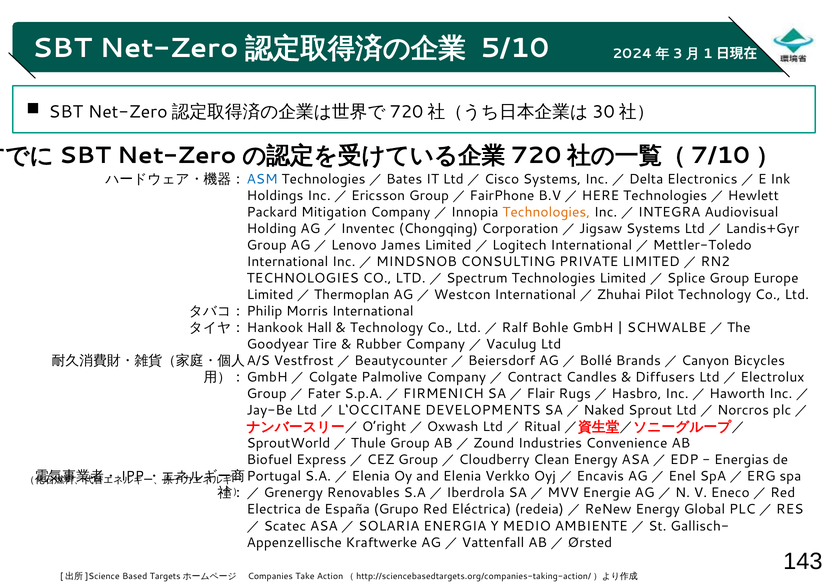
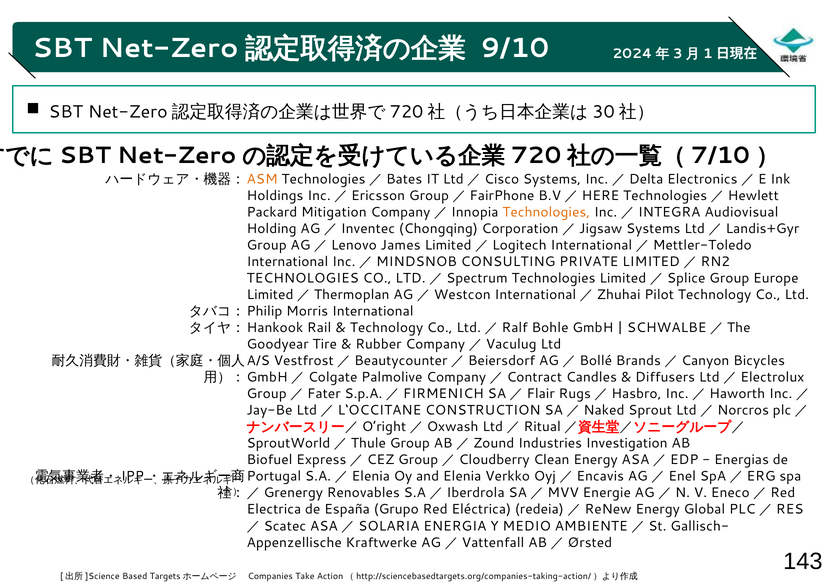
5/10: 5/10 -> 9/10 (515, 48)
ASM colour: blue -> orange (262, 179)
Hall: Hall -> Rail (319, 328)
DEVELOPMENTS: DEVELOPMENTS -> CONSTRUCTION (483, 411)
Convenience: Convenience -> Investigation (627, 444)
